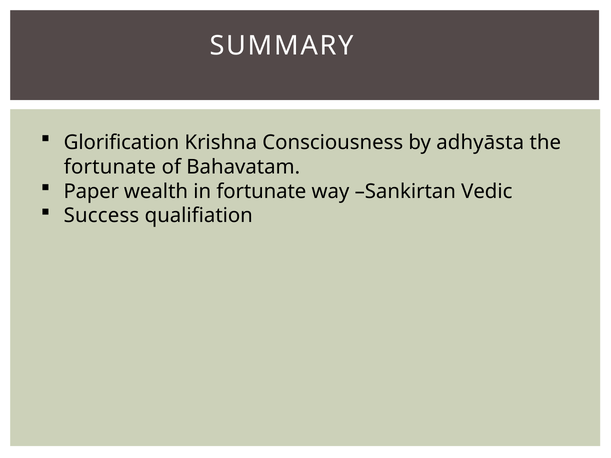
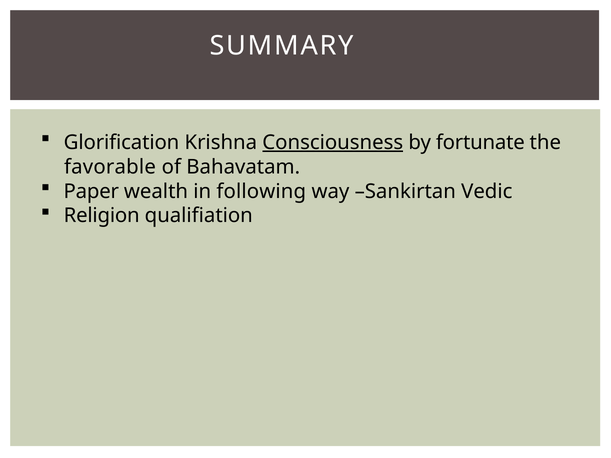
Consciousness underline: none -> present (333, 143)
adhyāsta: adhyāsta -> fortunate (480, 143)
fortunate: fortunate -> favorable (110, 167)
in fortunate: fortunate -> following (261, 191)
Success: Success -> Religion (102, 216)
